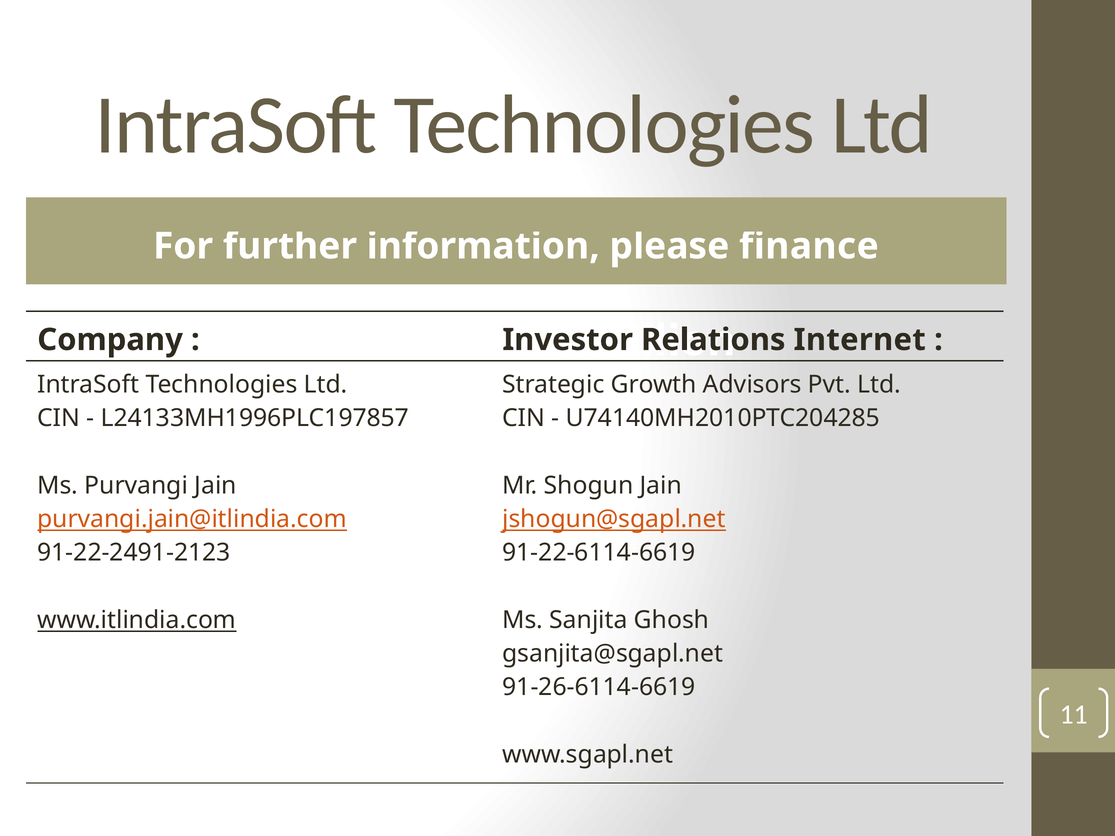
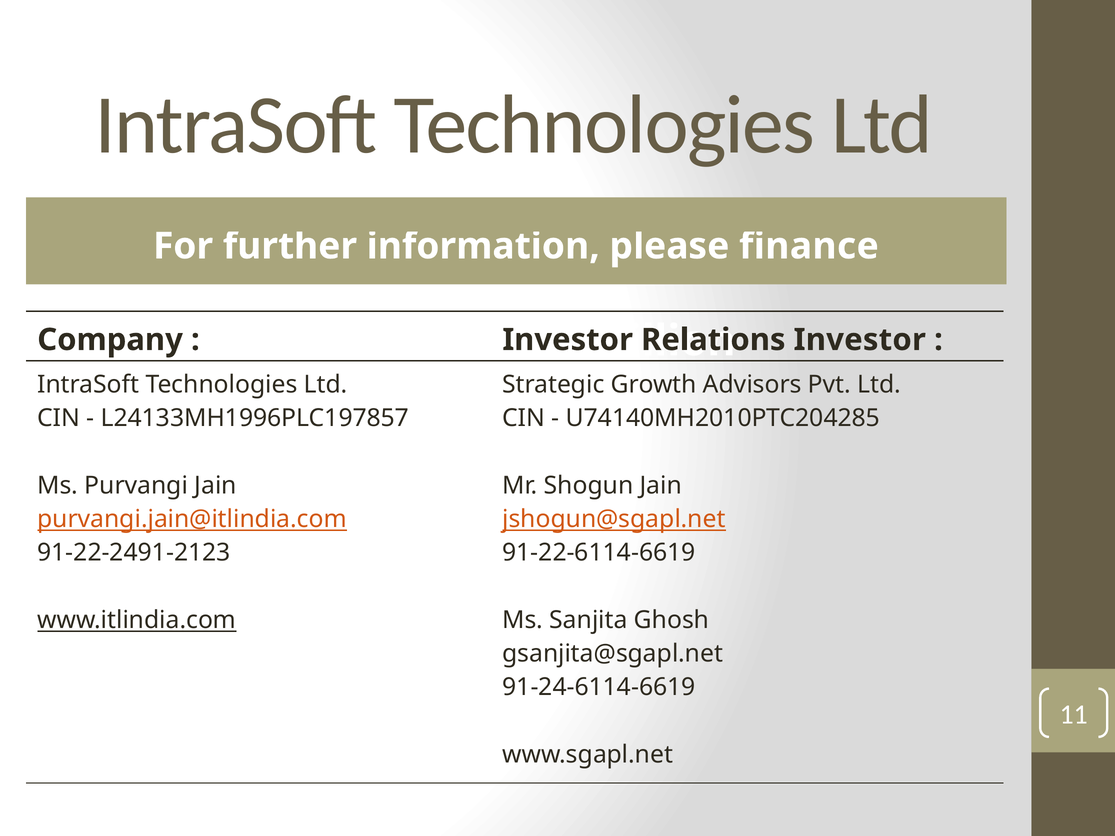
Internet: Internet -> Investor (860, 340)
91-26-6114-6619: 91-26-6114-6619 -> 91-24-6114-6619 (599, 687)
